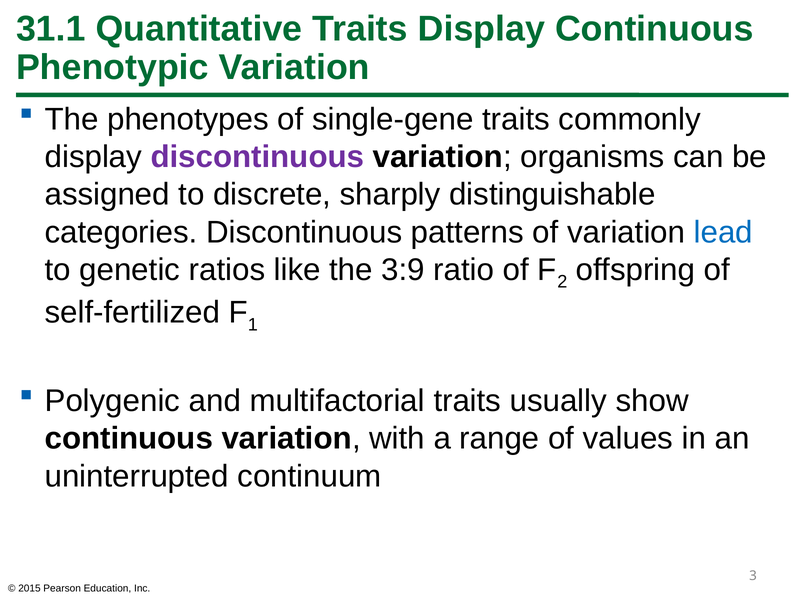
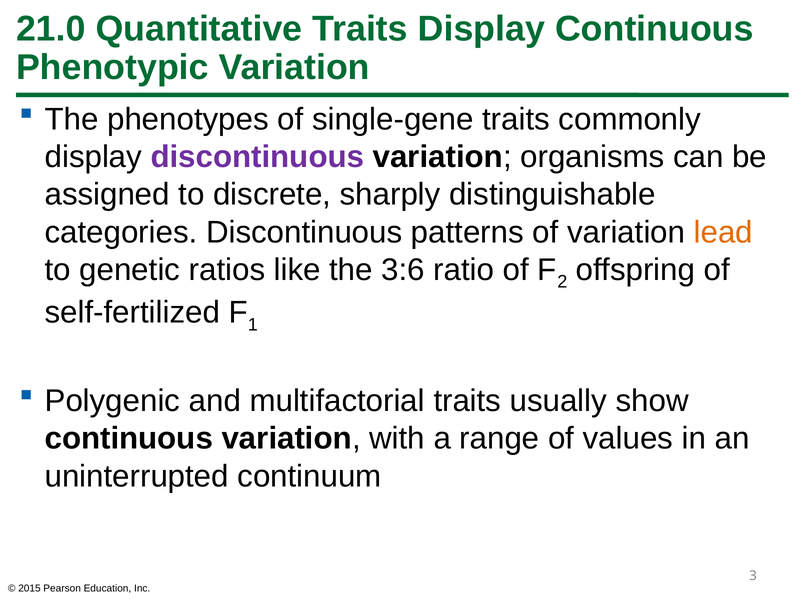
31.1: 31.1 -> 21.0 (51, 29)
lead colour: blue -> orange (723, 232)
3:9: 3:9 -> 3:6 (403, 270)
